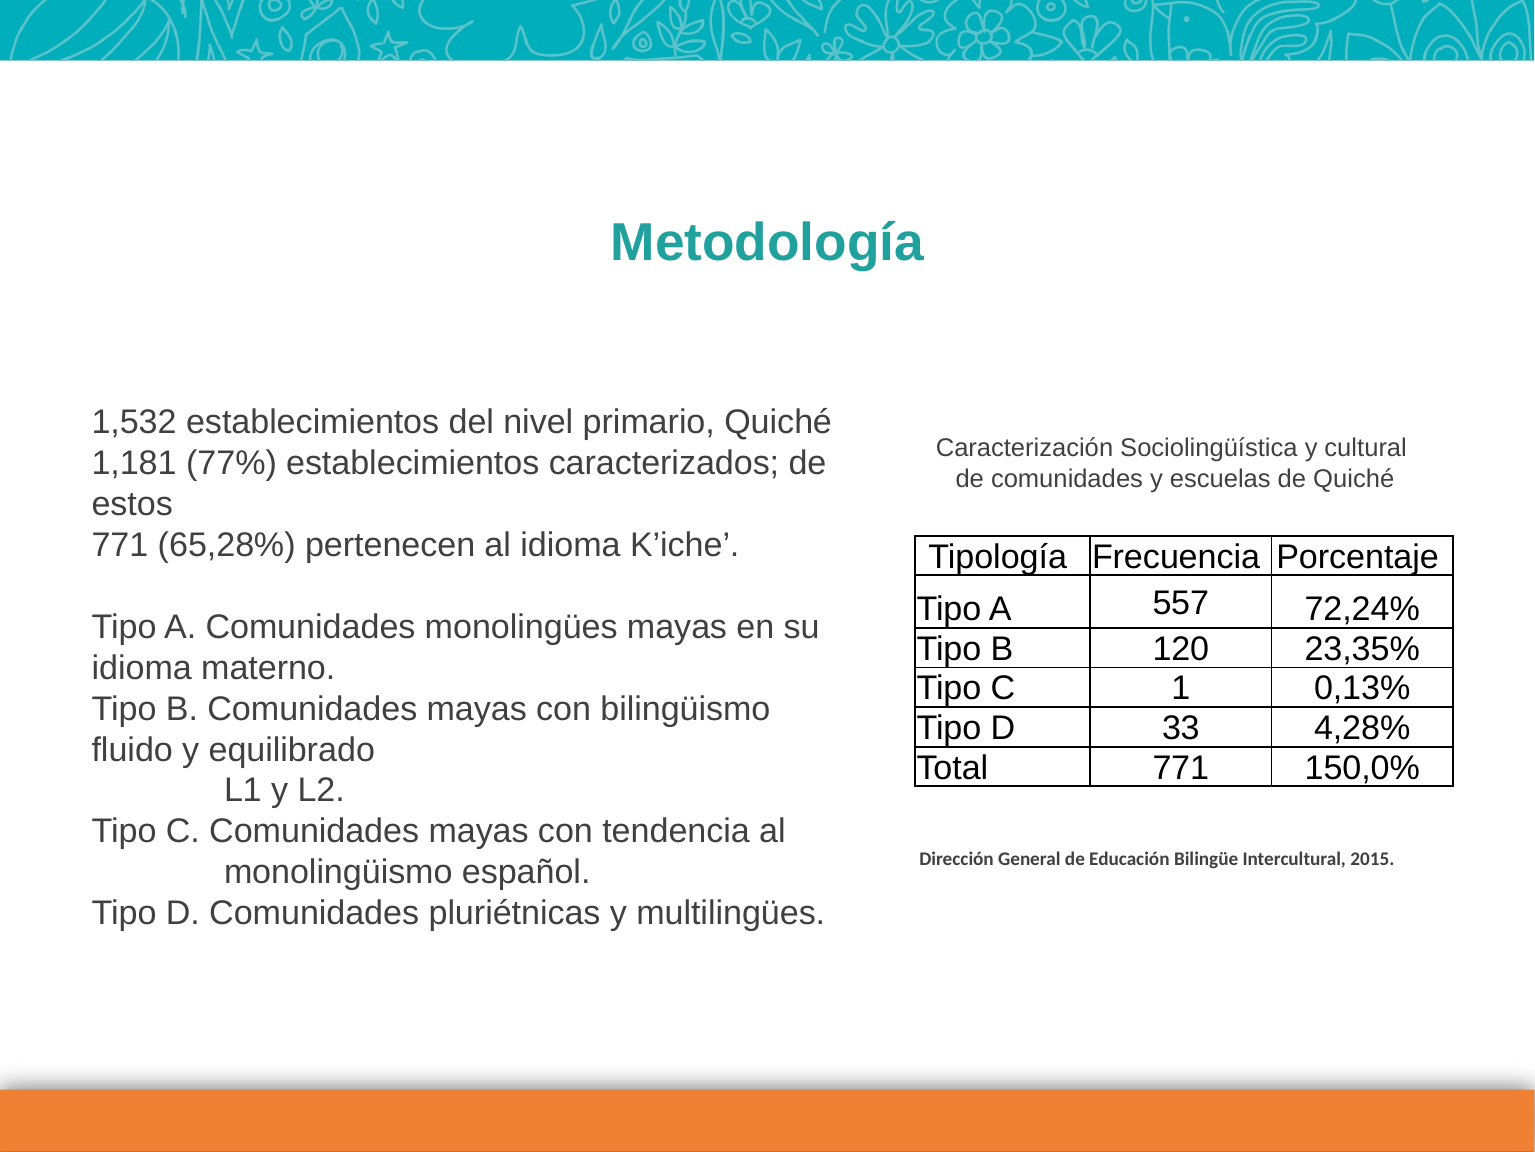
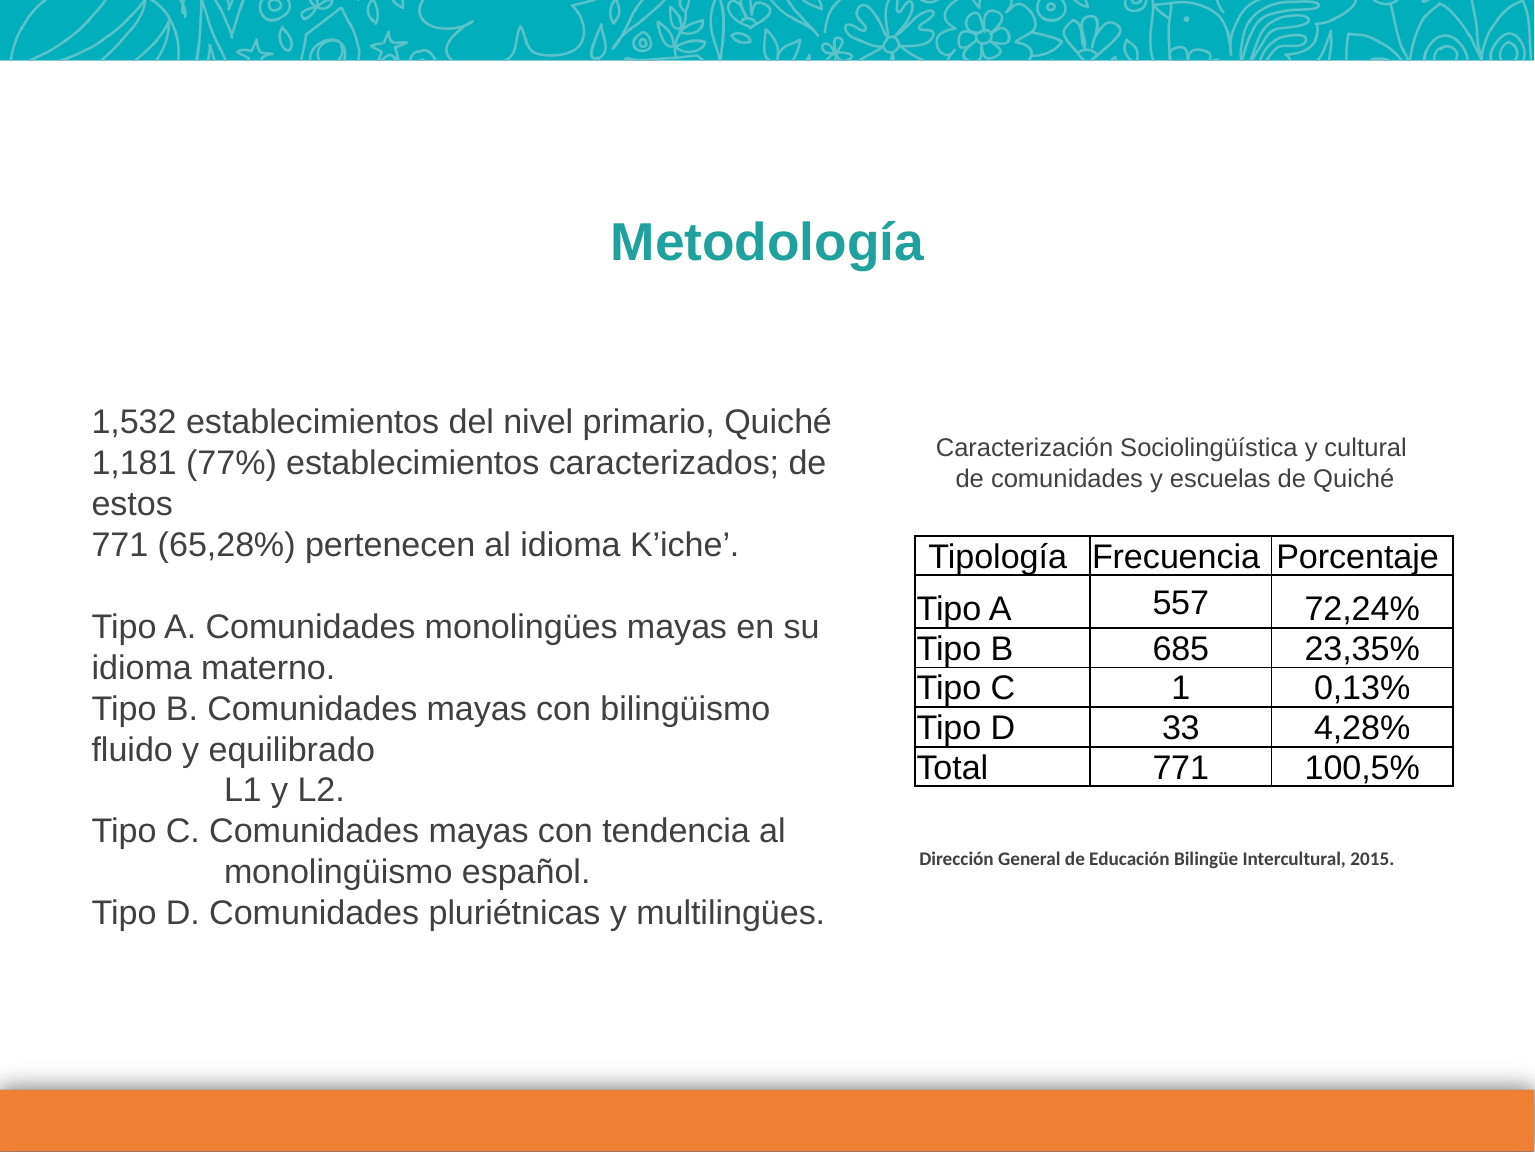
120: 120 -> 685 (1181, 649)
150,0%: 150,0% -> 100,5% (1362, 767)
